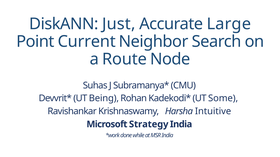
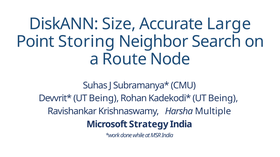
Just: Just -> Size (119, 24)
Current: Current -> Storing (87, 42)
Some: Some -> Being (223, 99)
Intuitive: Intuitive -> Multiple (213, 112)
